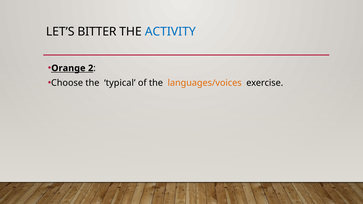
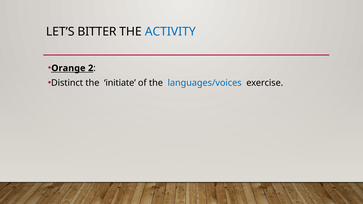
Choose: Choose -> Distinct (67, 83)
typical: typical -> initiate (120, 83)
languages/voices colour: orange -> blue (205, 83)
